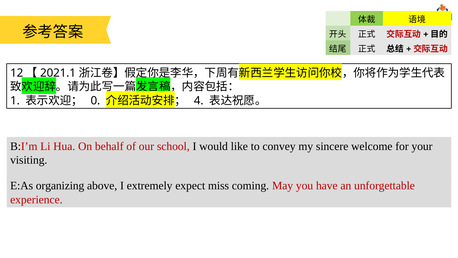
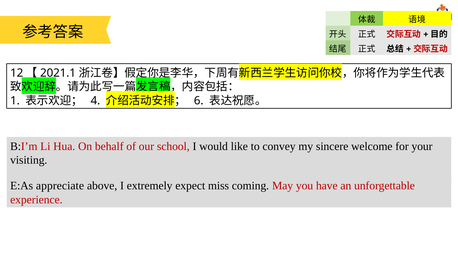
0: 0 -> 4 (95, 100)
4: 4 -> 6 (199, 100)
organizing: organizing -> appreciate (60, 186)
